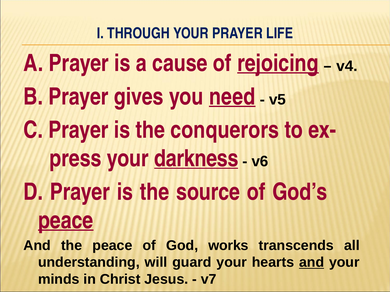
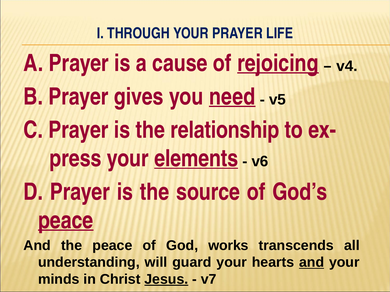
conquerors: conquerors -> relationship (225, 130)
darkness: darkness -> elements (196, 159)
Jesus underline: none -> present (166, 280)
